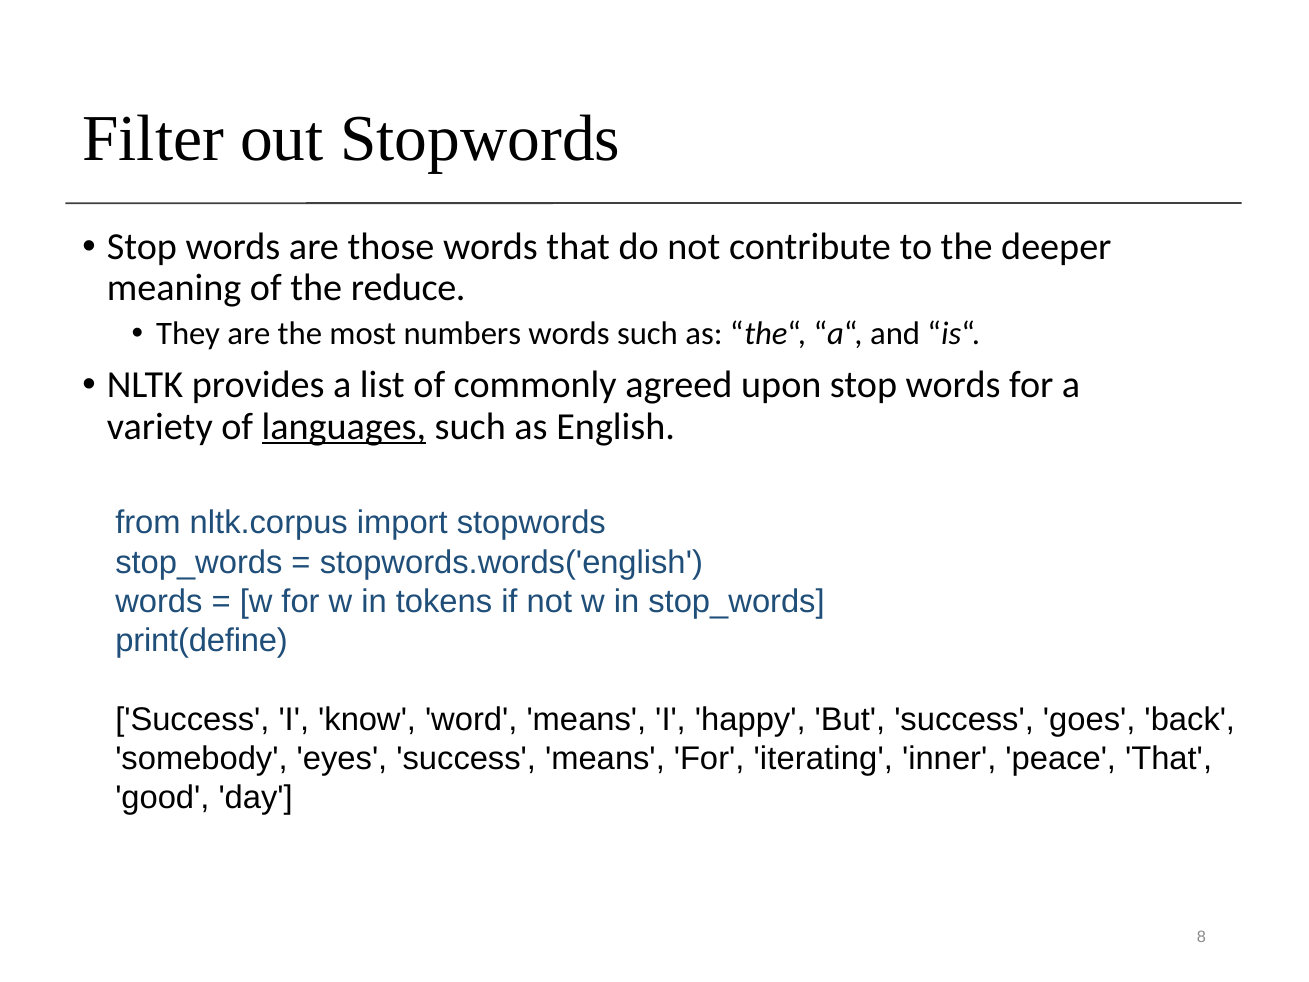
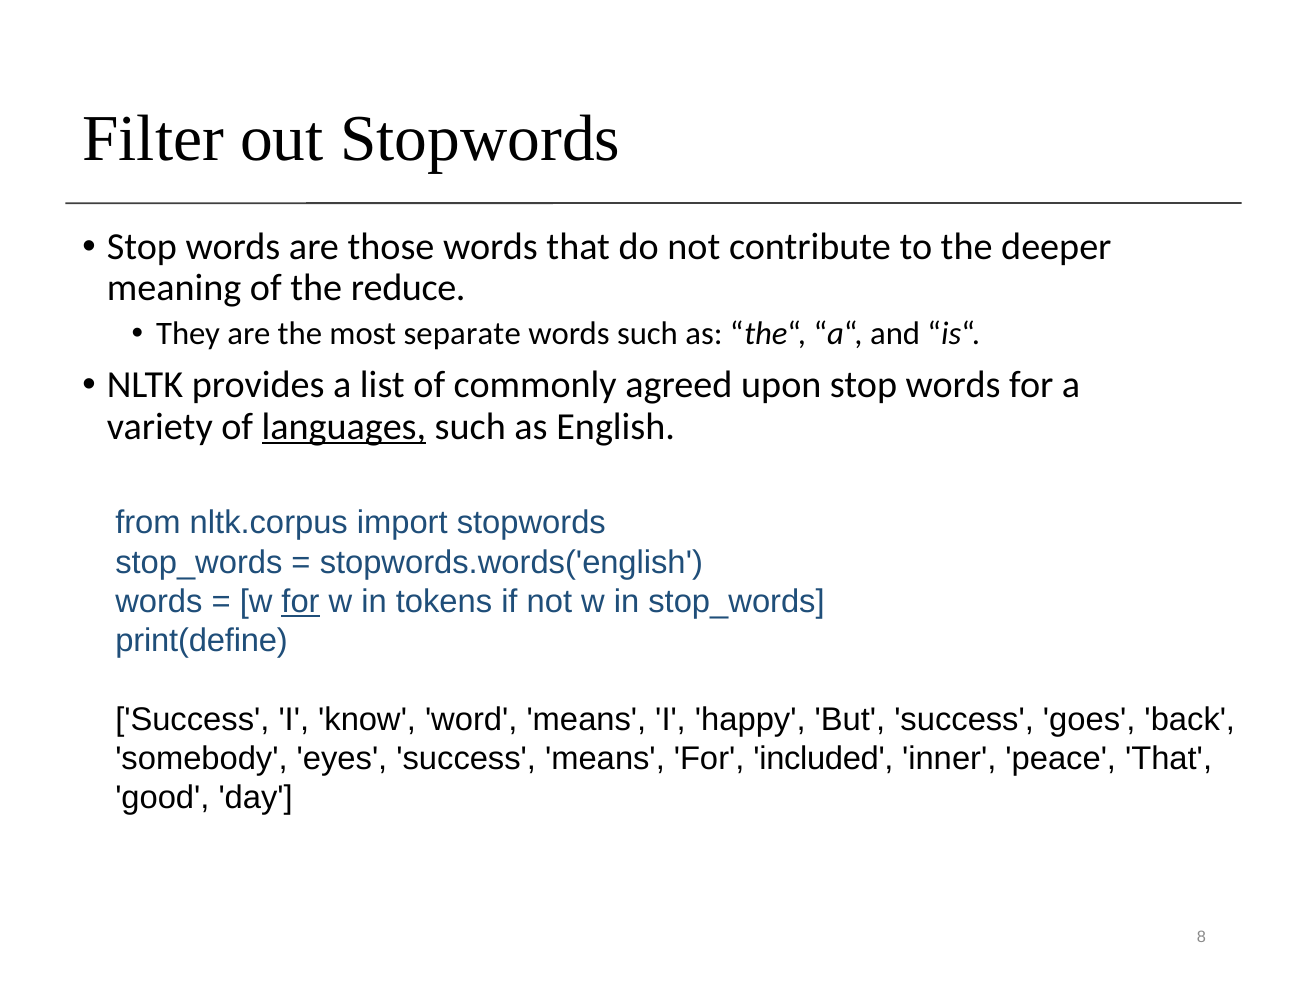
numbers: numbers -> separate (462, 333)
for underline: none -> present (301, 601)
iterating: iterating -> included (823, 759)
